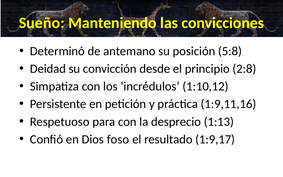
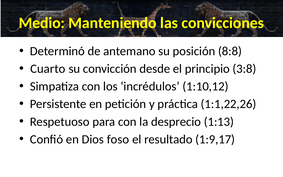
Sueño: Sueño -> Medio (42, 23)
5:8: 5:8 -> 8:8 (230, 51)
Deidad: Deidad -> Cuarto (48, 69)
2:8: 2:8 -> 3:8 (244, 69)
1:9,11,16: 1:9,11,16 -> 1:1,22,26 (229, 104)
